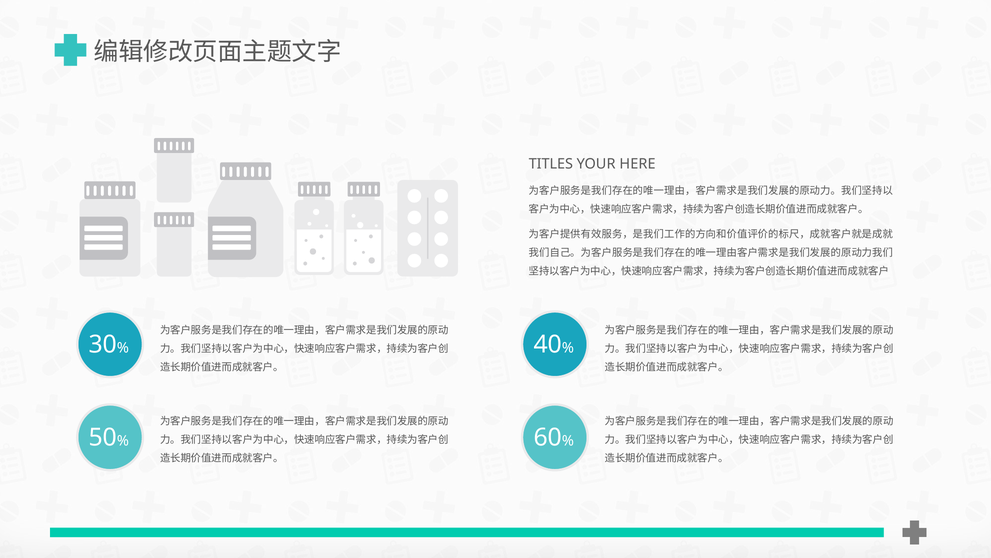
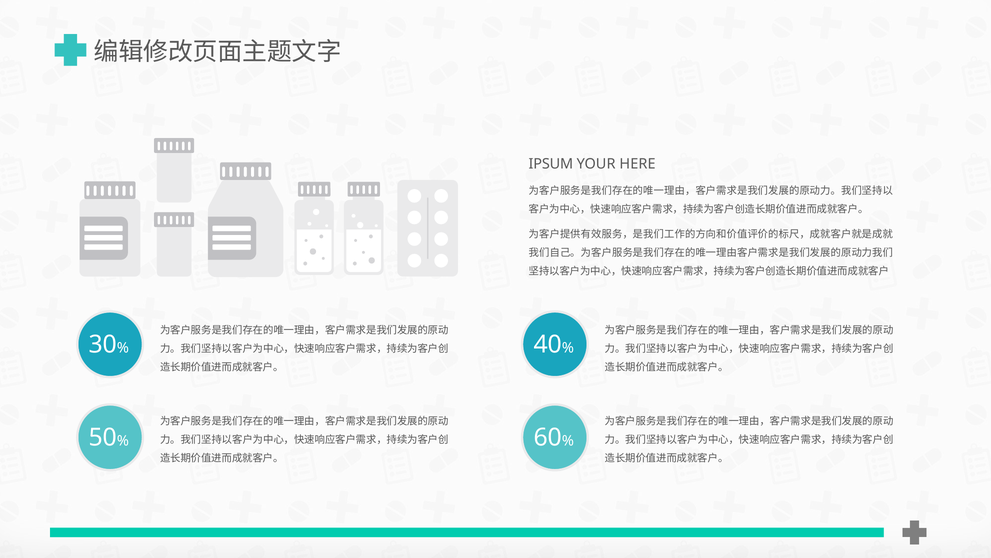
TITLES: TITLES -> IPSUM (551, 164)
